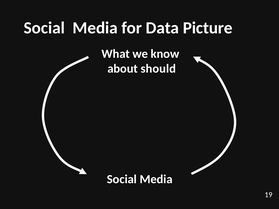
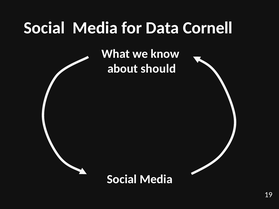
Picture: Picture -> Cornell (208, 28)
